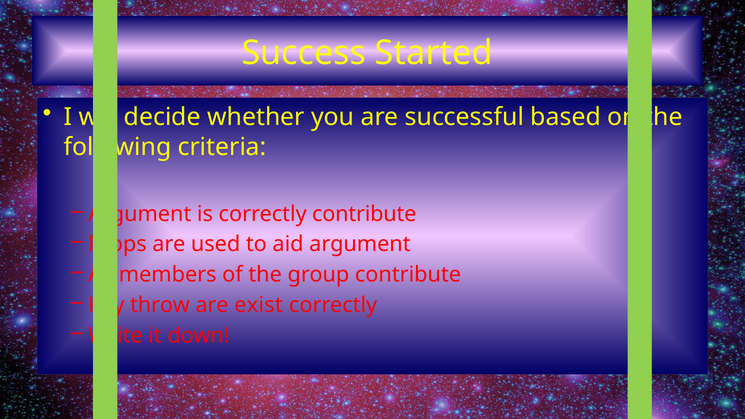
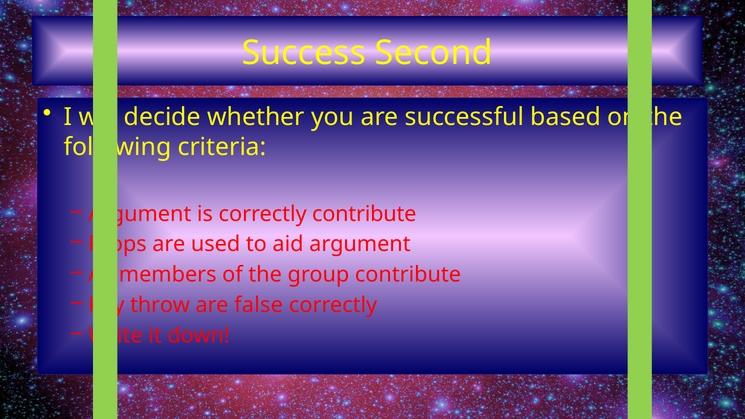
Started: Started -> Second (434, 53)
exist: exist -> false (259, 305)
